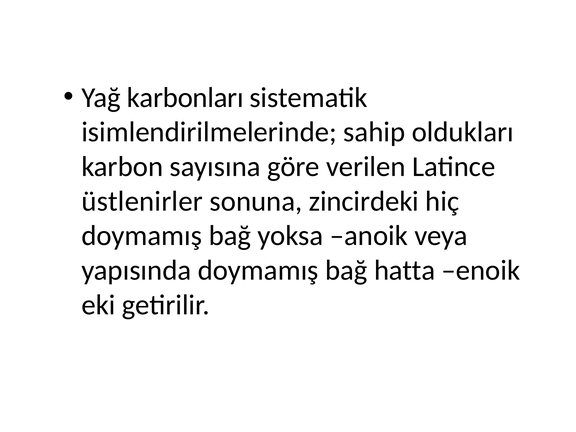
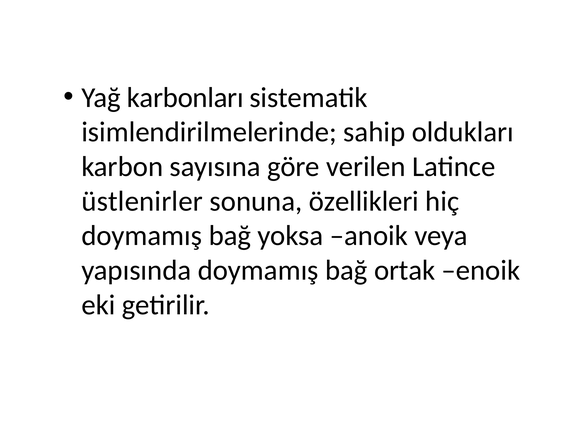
zincirdeki: zincirdeki -> özellikleri (364, 201)
hatta: hatta -> ortak (405, 270)
